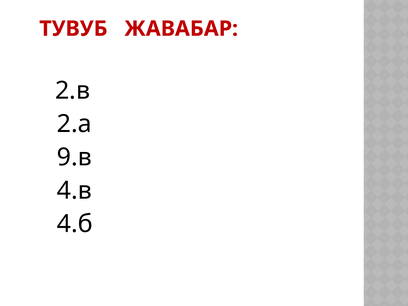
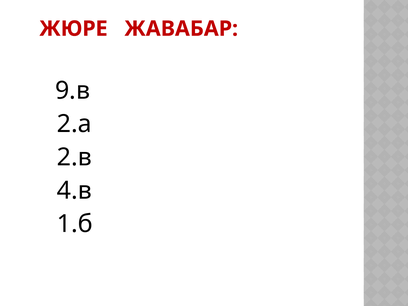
ТУВУБ: ТУВУБ -> ЖЮРЕ (73, 29)
2.в: 2.в -> 9.в (73, 91)
9.в: 9.в -> 2.в (74, 157)
4.б: 4.б -> 1.б (75, 224)
